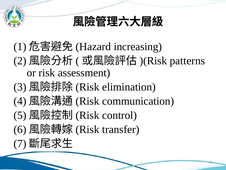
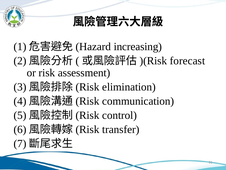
patterns: patterns -> forecast (187, 61)
